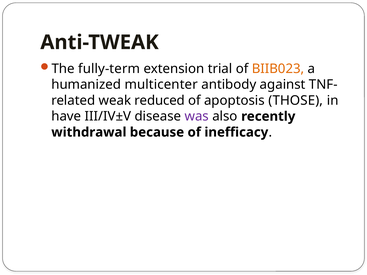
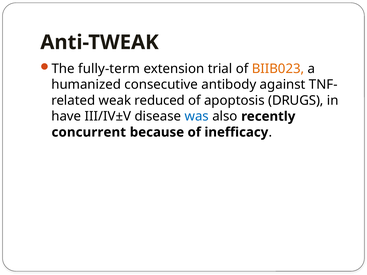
multicenter: multicenter -> consecutive (161, 85)
THOSE: THOSE -> DRUGS (296, 101)
was colour: purple -> blue (197, 116)
withdrawal: withdrawal -> concurrent (89, 132)
